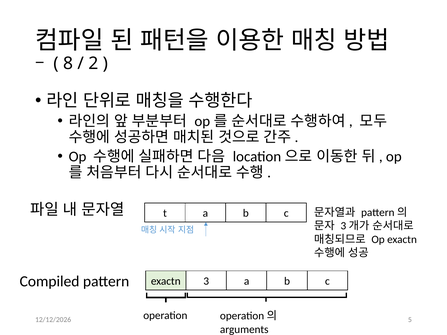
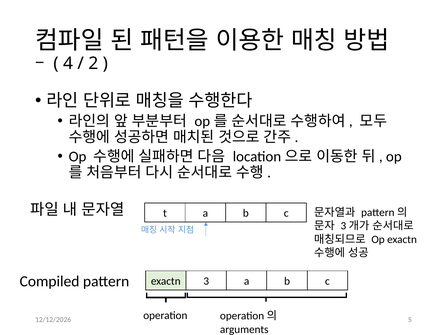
8: 8 -> 4 (68, 64)
